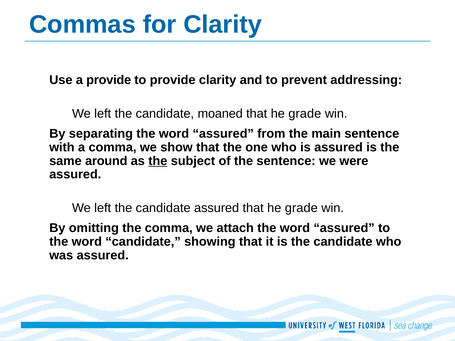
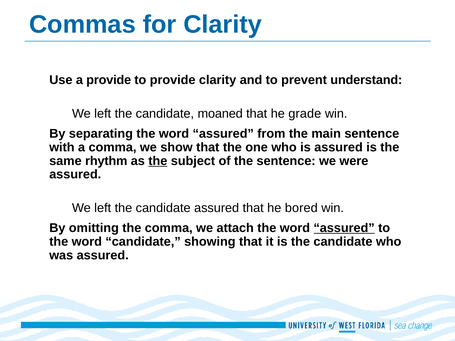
addressing: addressing -> understand (366, 80)
around: around -> rhythm (106, 161)
assured that he grade: grade -> bored (301, 208)
assured underline: none -> present (344, 228)
